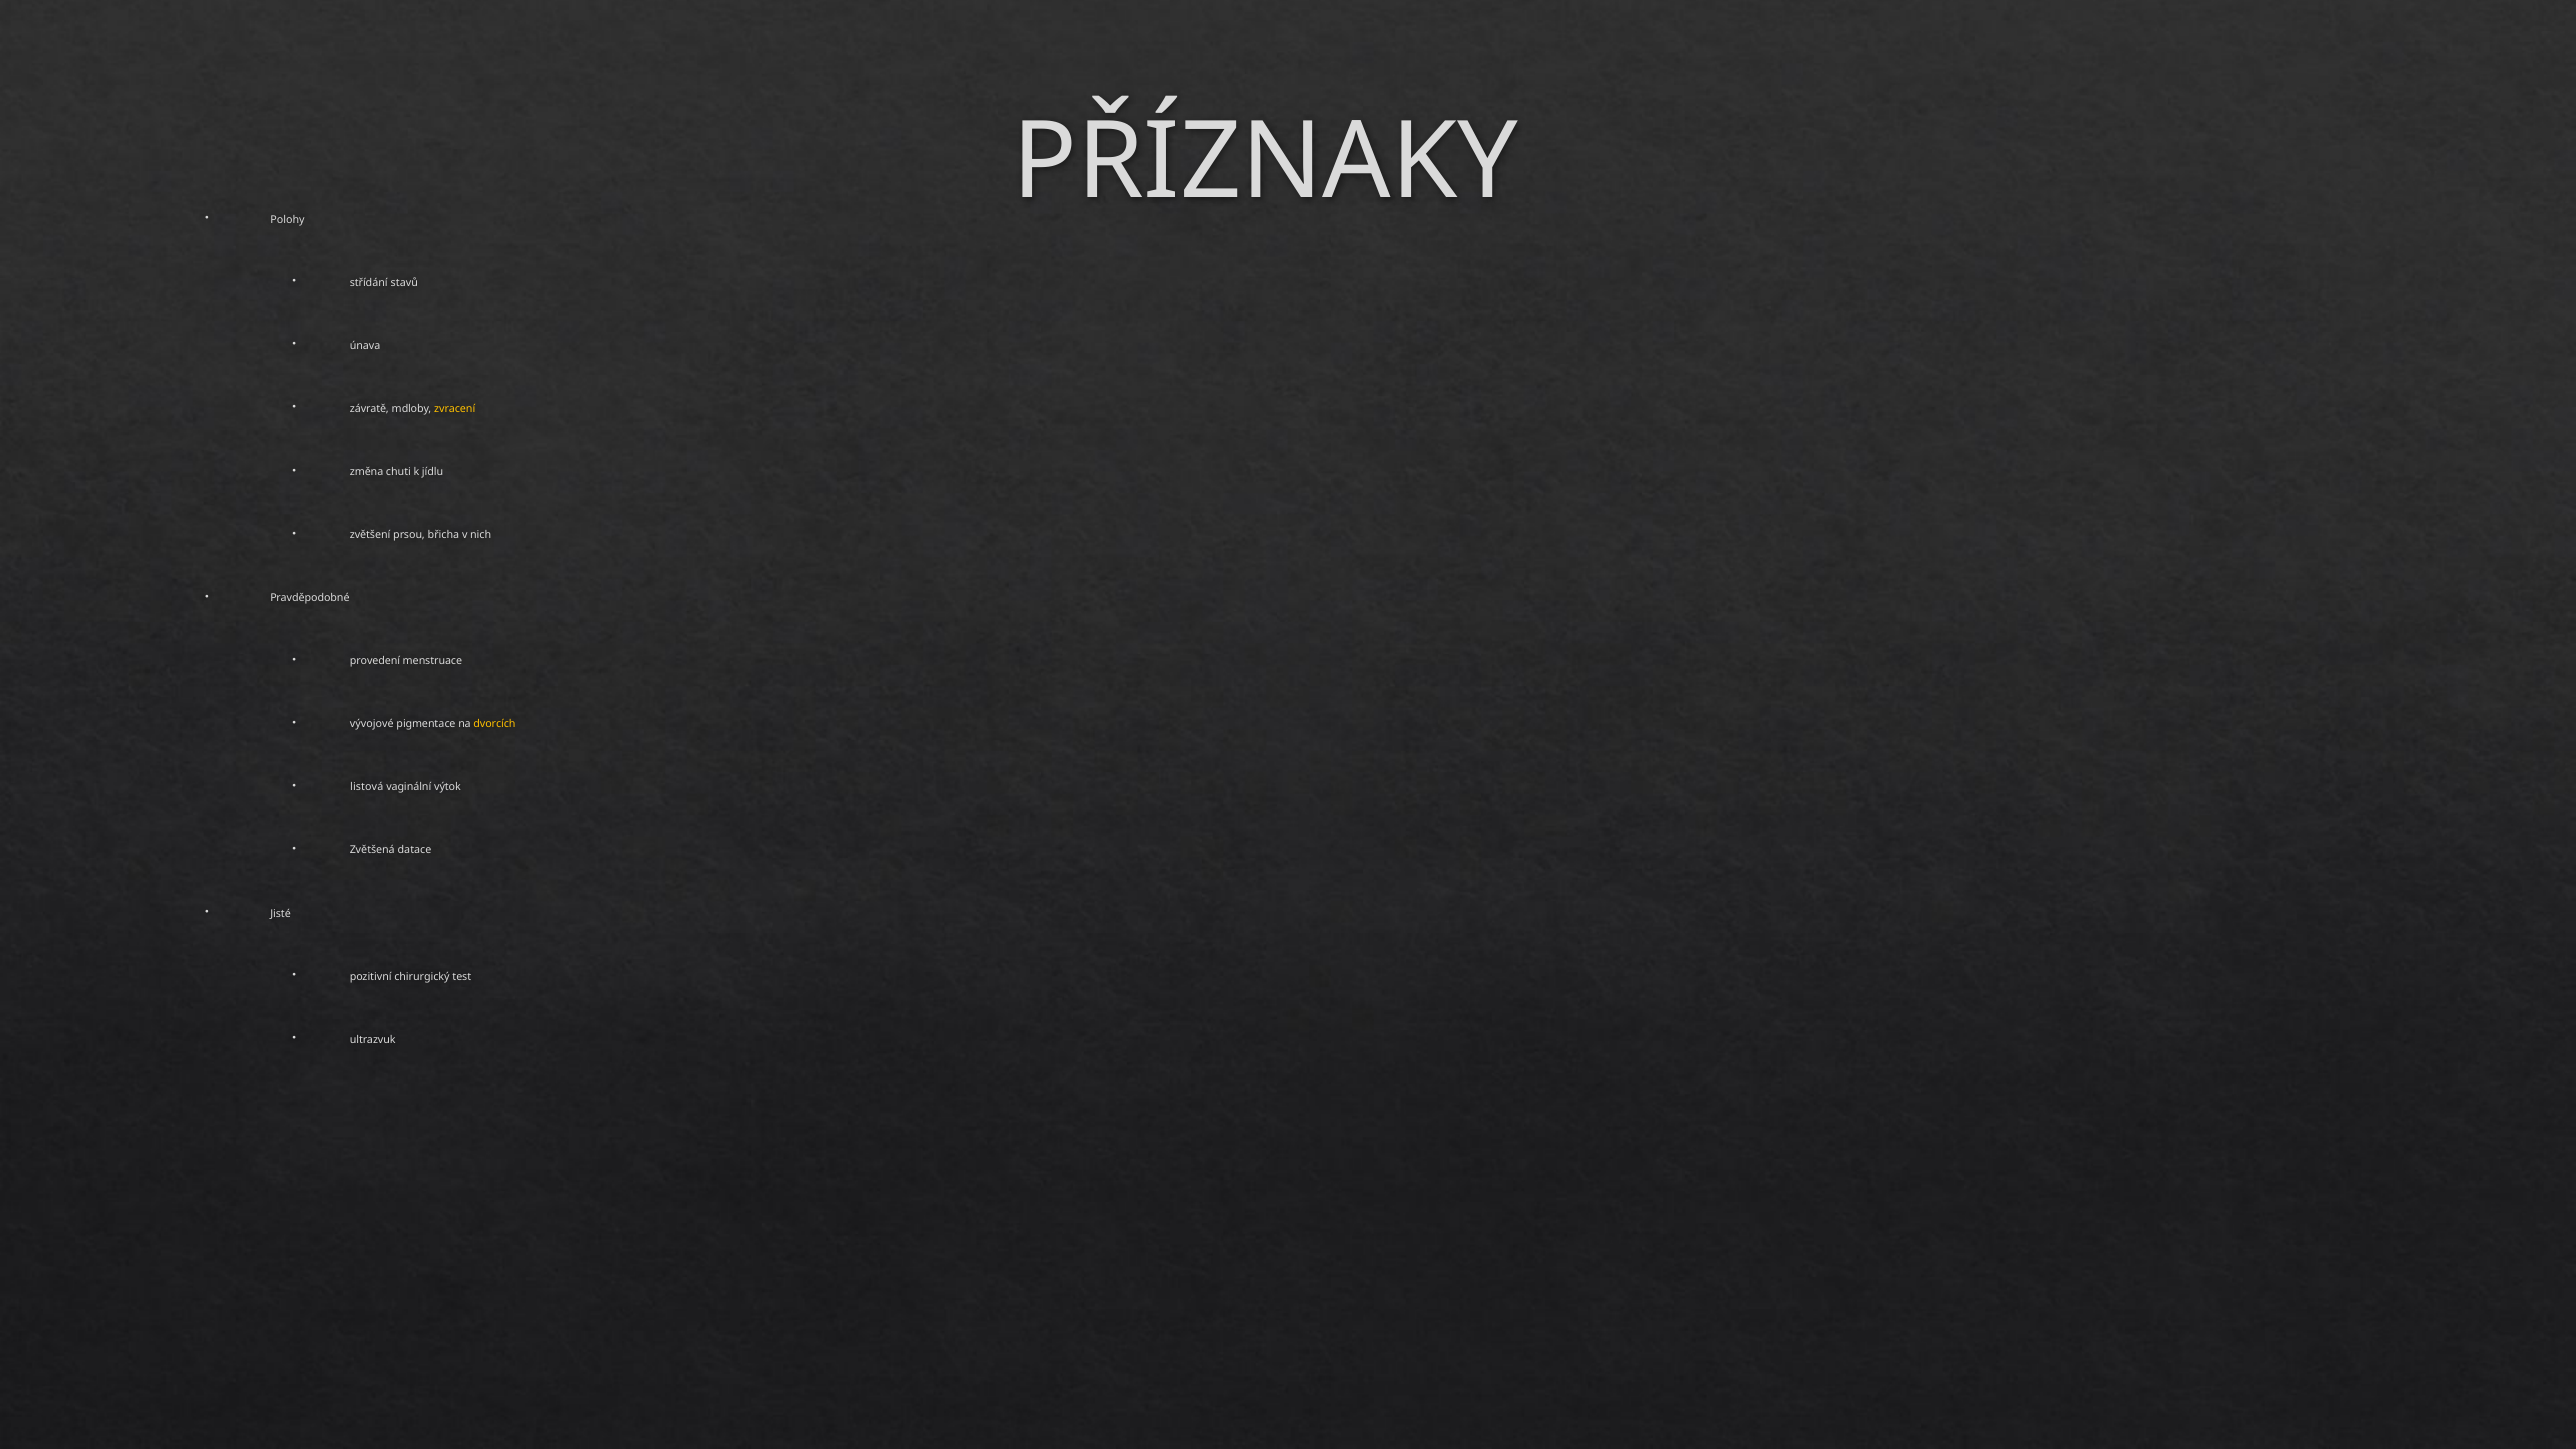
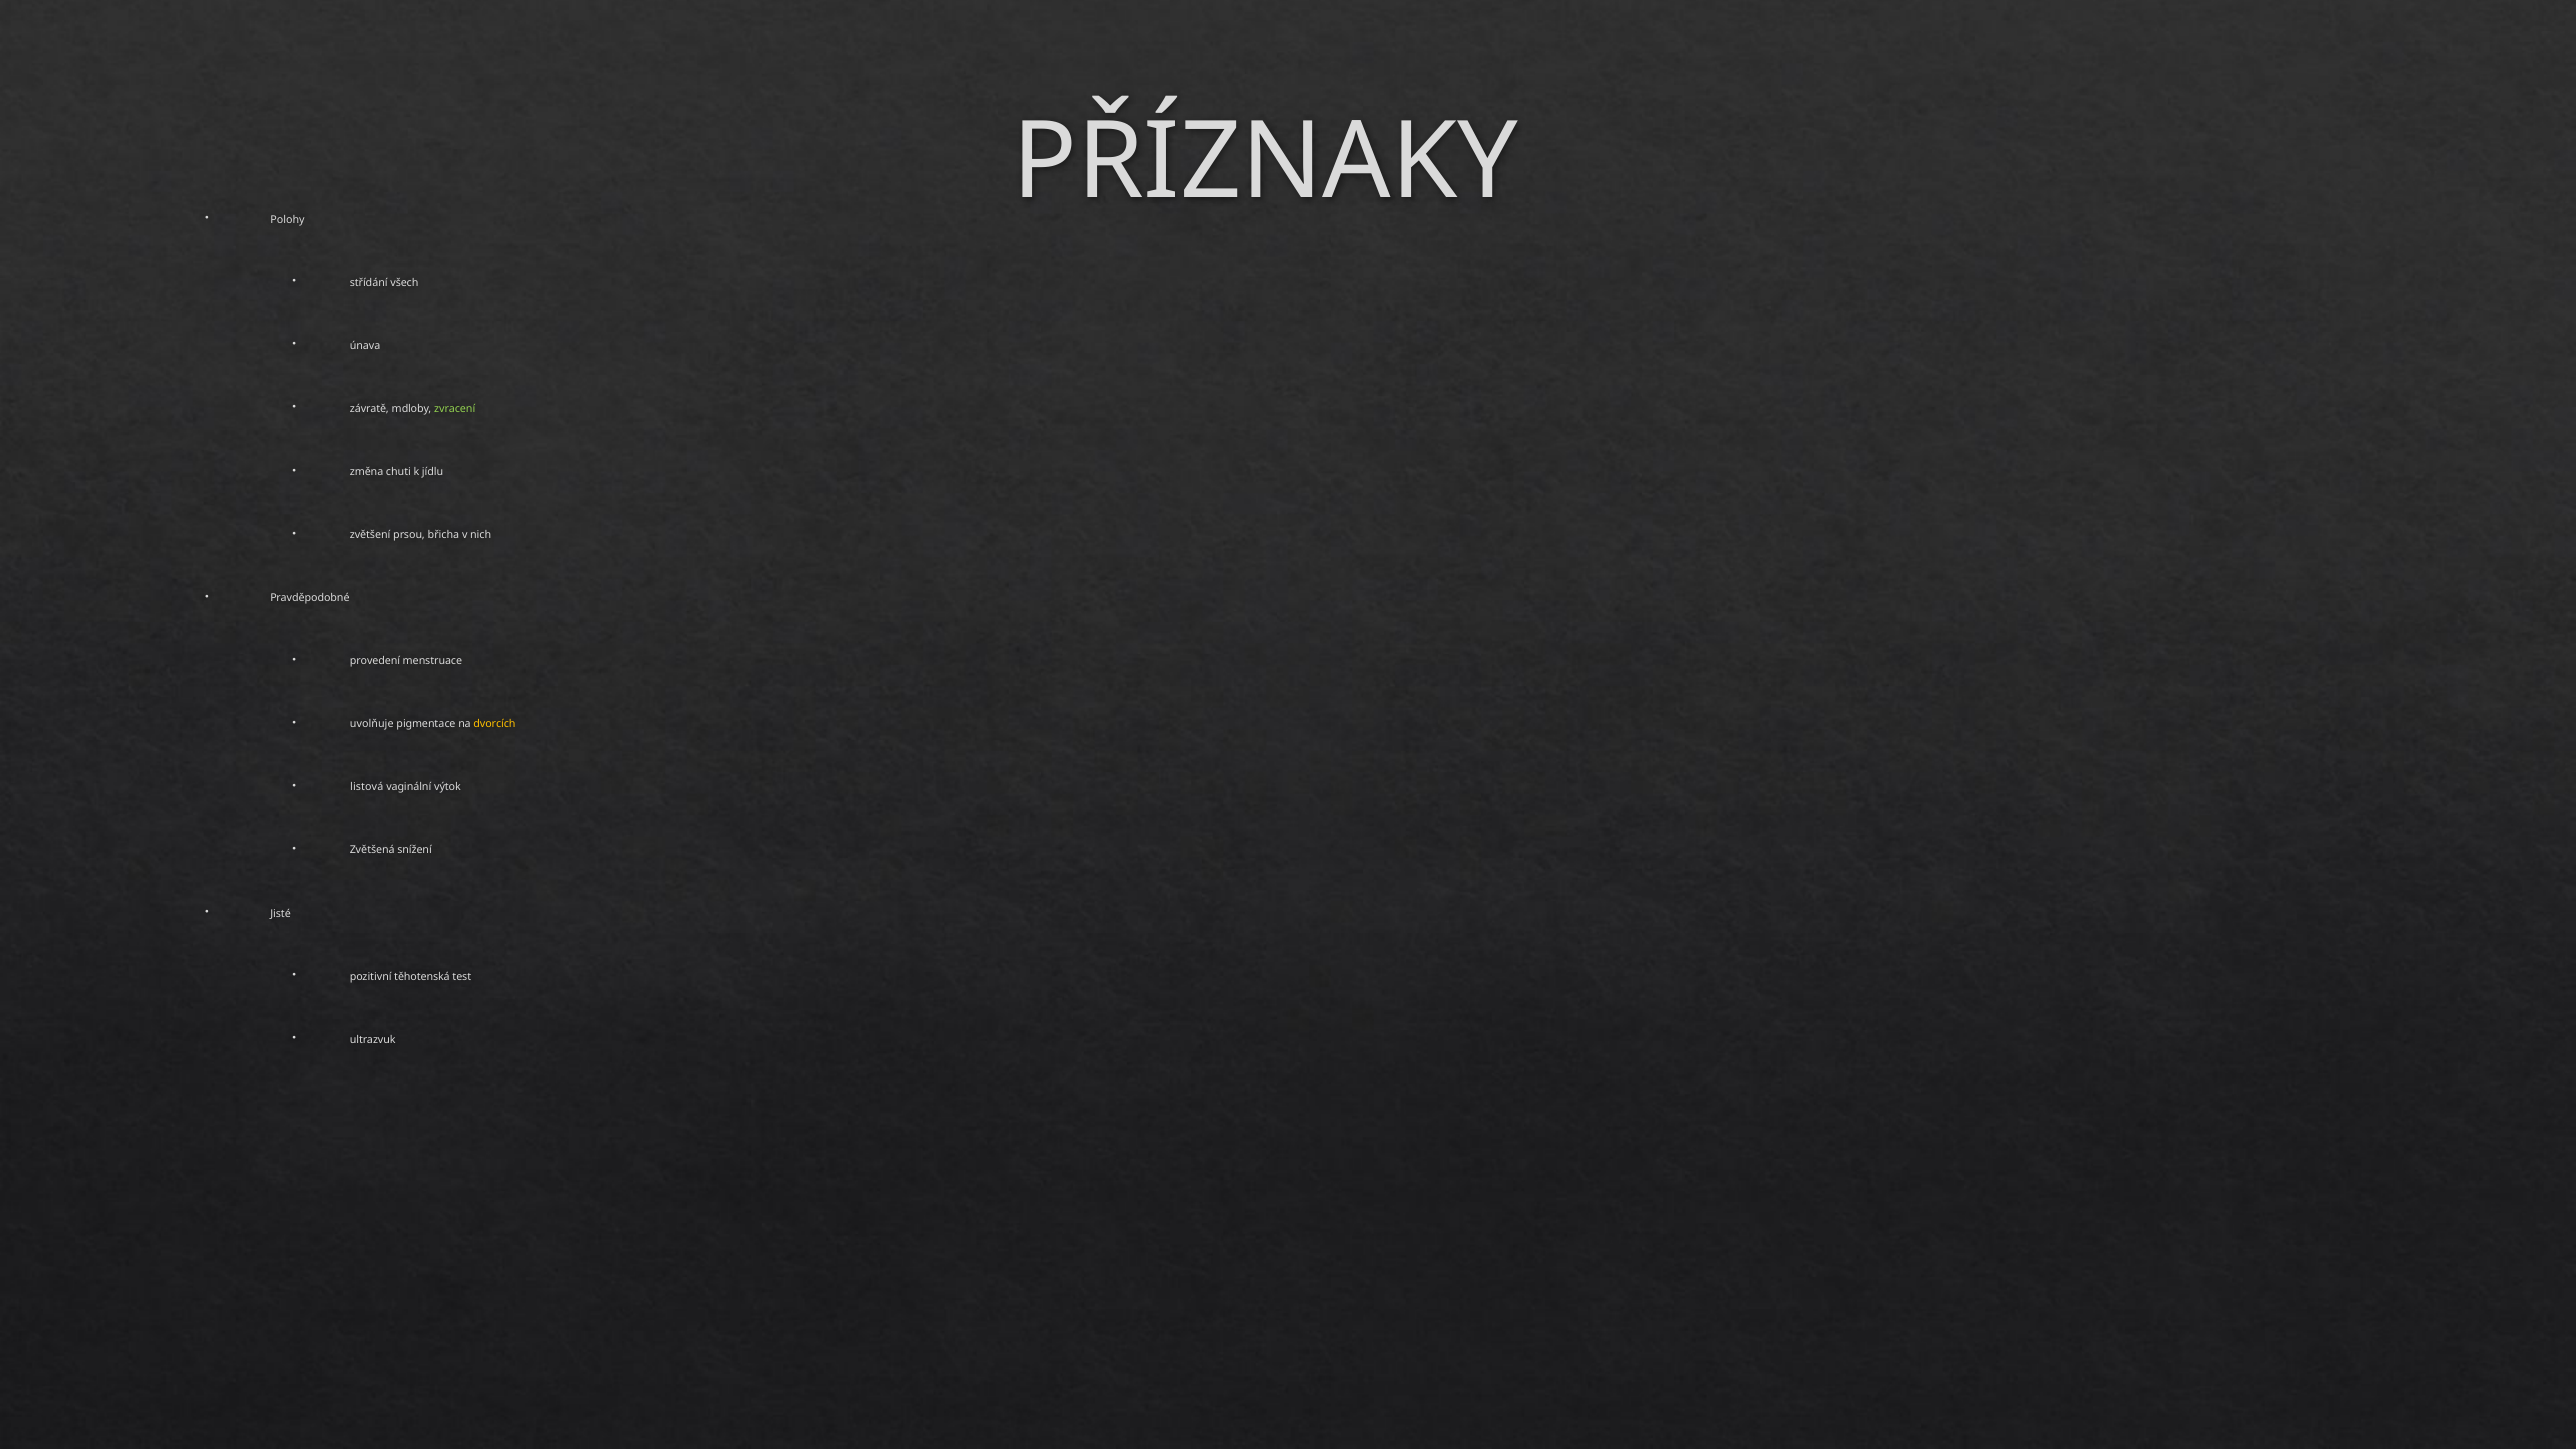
stavů: stavů -> všech (404, 283)
zvracení colour: yellow -> light green (455, 409)
vývojové: vývojové -> uvolňuje (372, 724)
datace: datace -> snížení (415, 850)
chirurgický: chirurgický -> těhotenská (422, 977)
